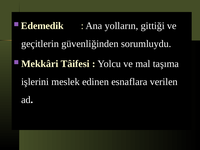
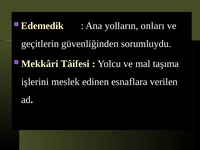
gittiği: gittiği -> onları (153, 26)
